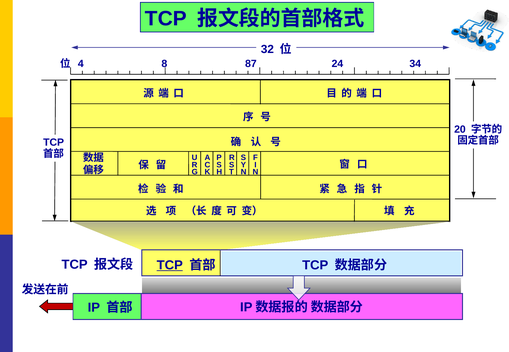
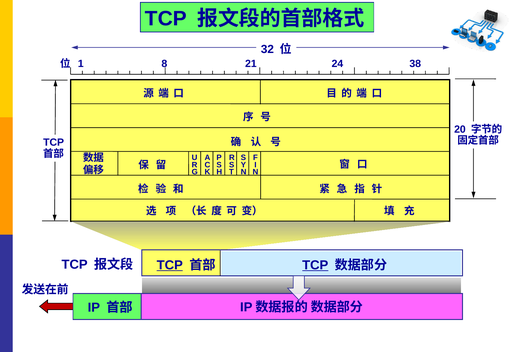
4: 4 -> 1 (81, 64)
87: 87 -> 21 (251, 64)
34: 34 -> 38 (415, 64)
TCP underline: none -> present (315, 265)
